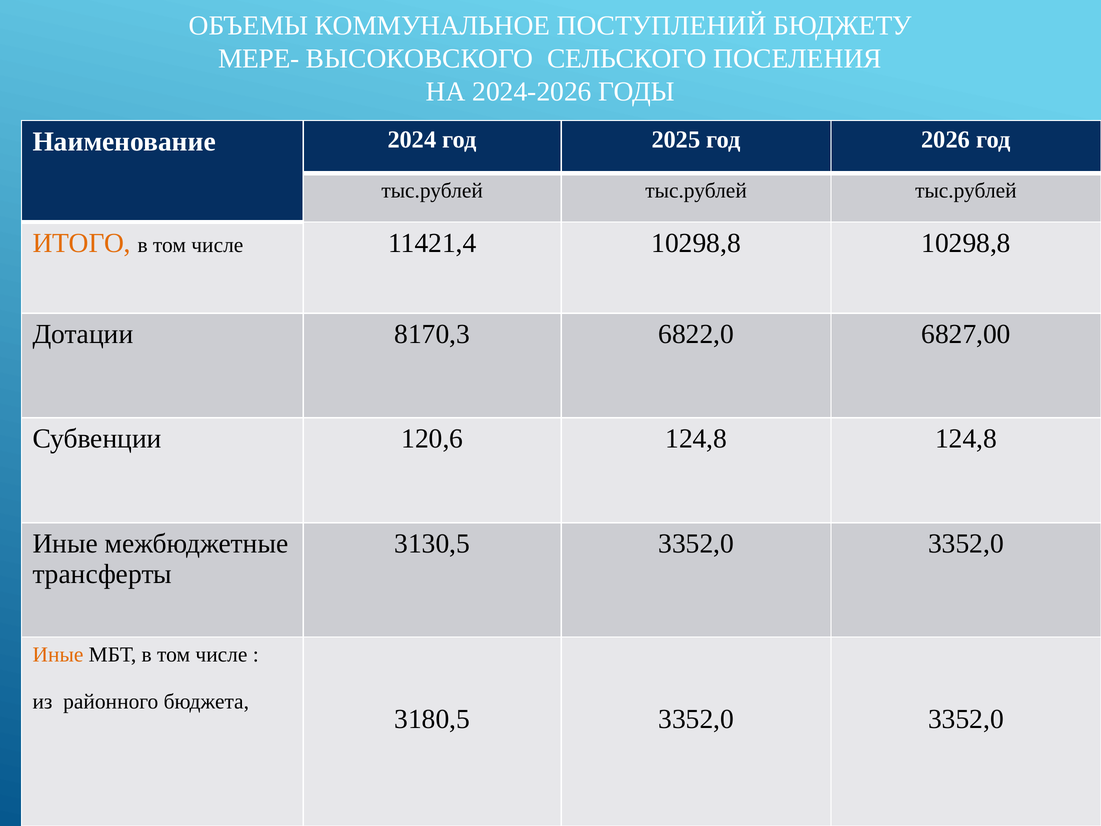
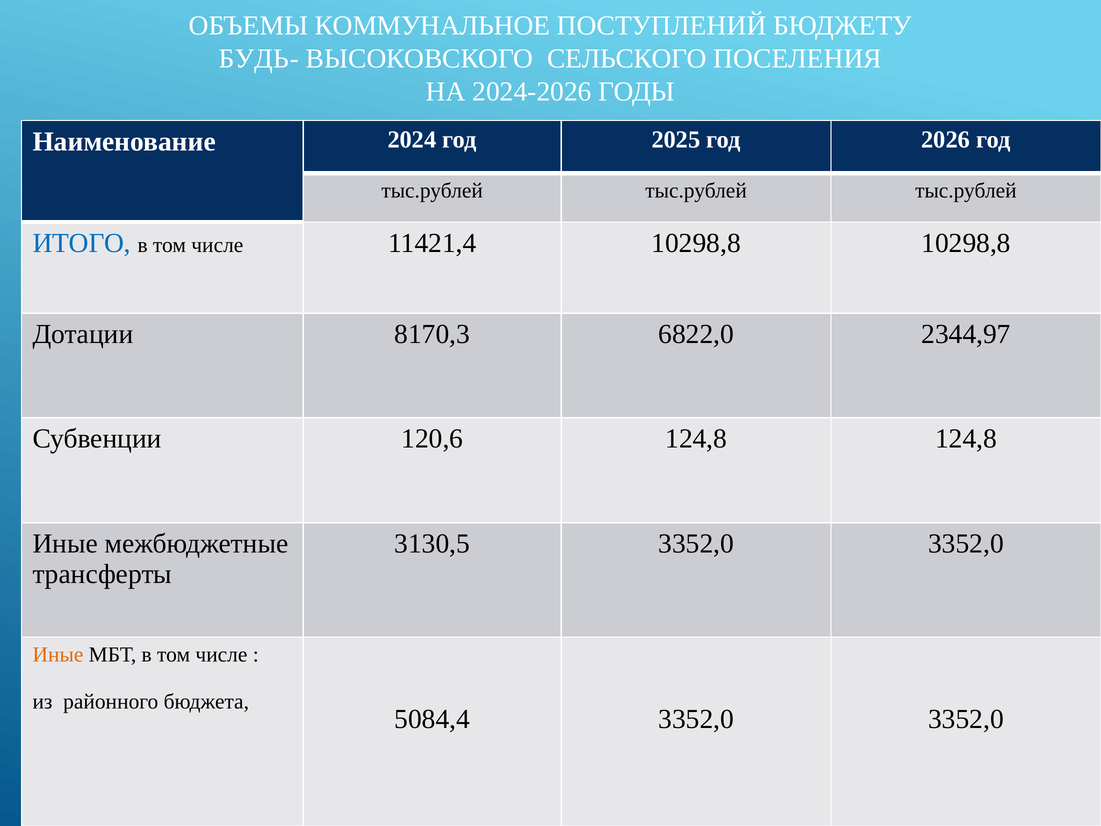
МЕРЕ-: МЕРЕ- -> БУДЬ- (259, 59)
ИТОГО colour: orange -> blue (82, 243)
6827,00: 6827,00 -> 2344,97 (966, 334)
3180,5: 3180,5 -> 5084,4 (432, 719)
